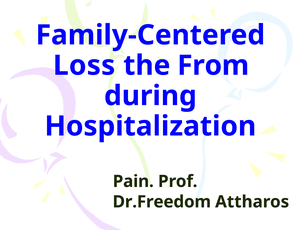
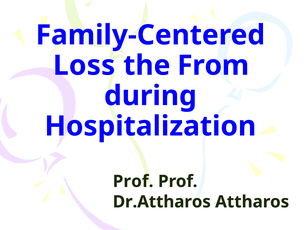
Pain: Pain -> Prof (133, 181)
Dr.Freedom: Dr.Freedom -> Dr.Attharos (162, 201)
